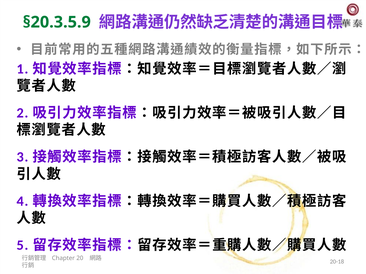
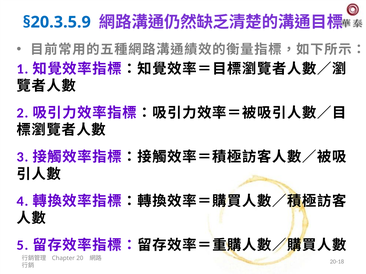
§20.3.5.9 colour: green -> blue (57, 22)
